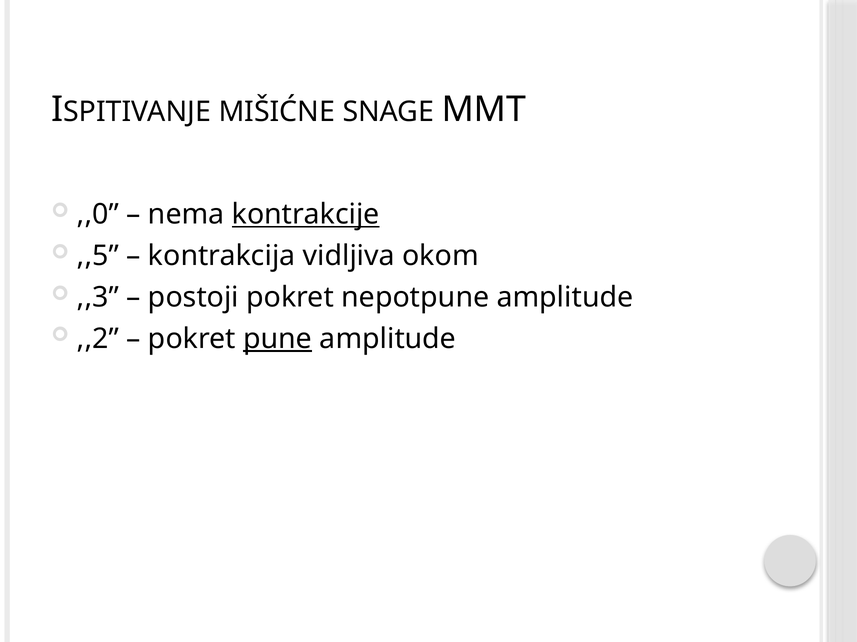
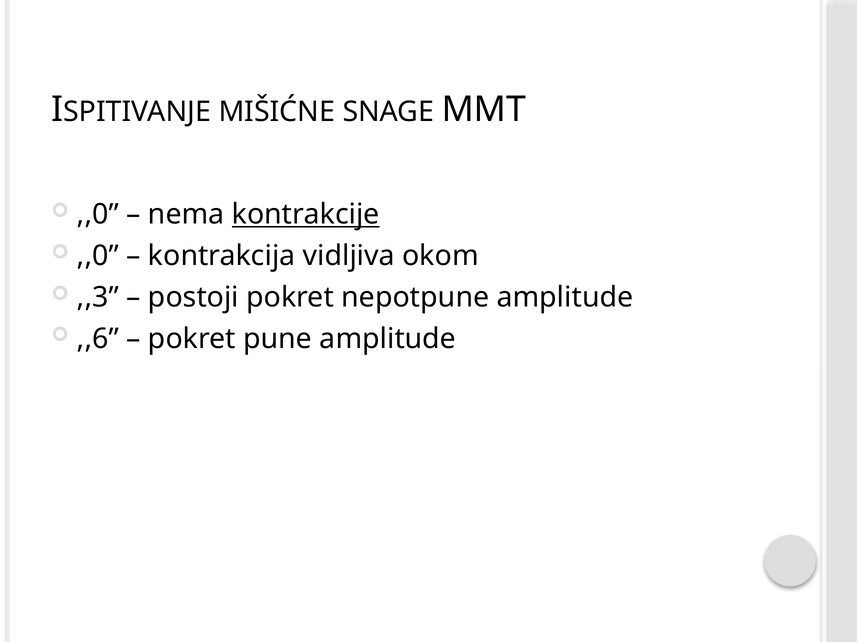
,,5: ,,5 -> ,,0 (98, 256)
,,2: ,,2 -> ,,6 (98, 339)
pune underline: present -> none (278, 339)
